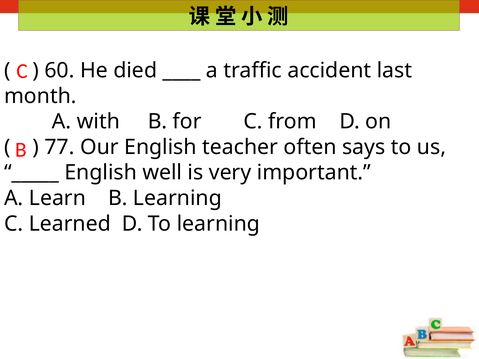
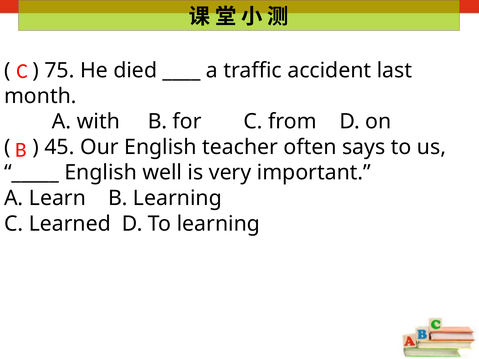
60: 60 -> 75 (60, 71)
77: 77 -> 45 (60, 147)
